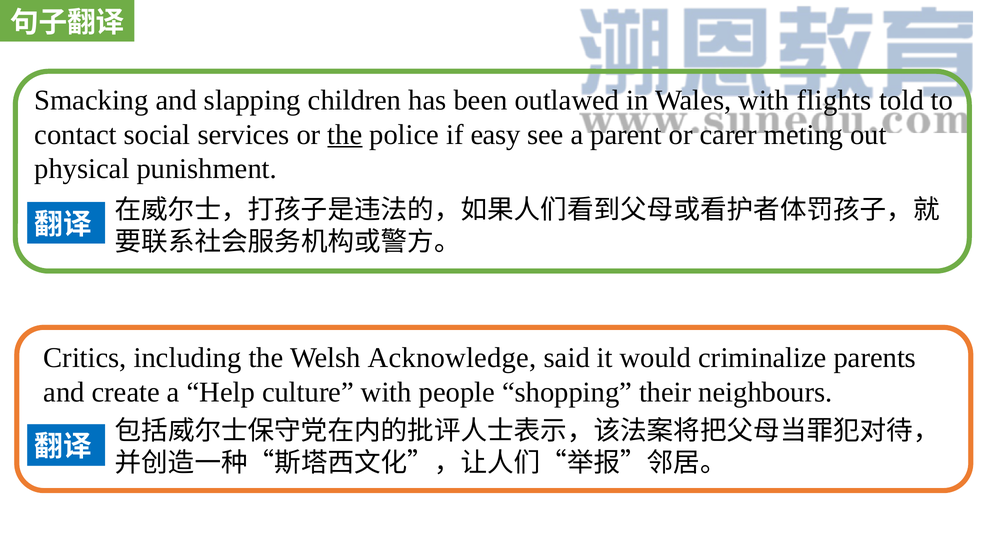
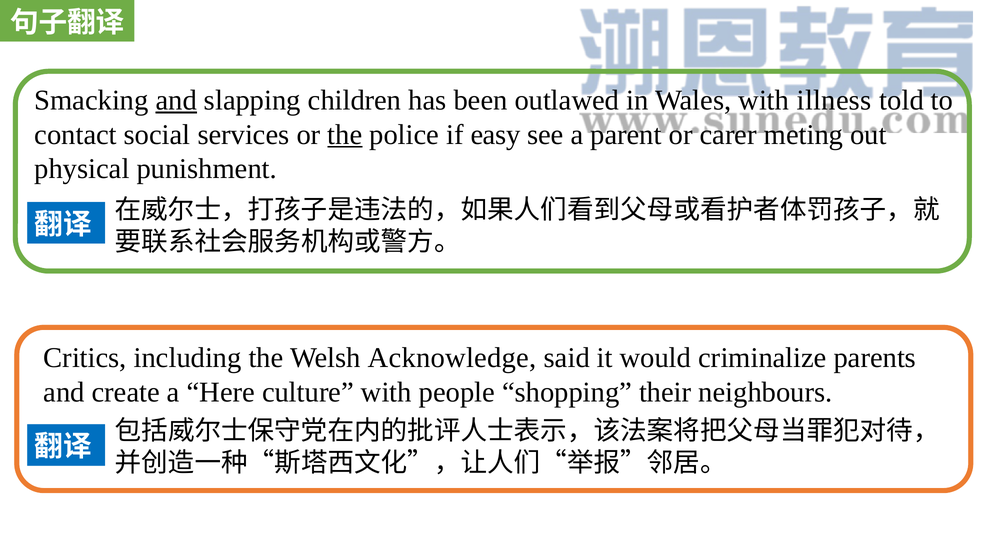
and underline: none -> present (176, 100)
flights: flights -> illness (834, 100)
Help: Help -> Here (221, 392)
